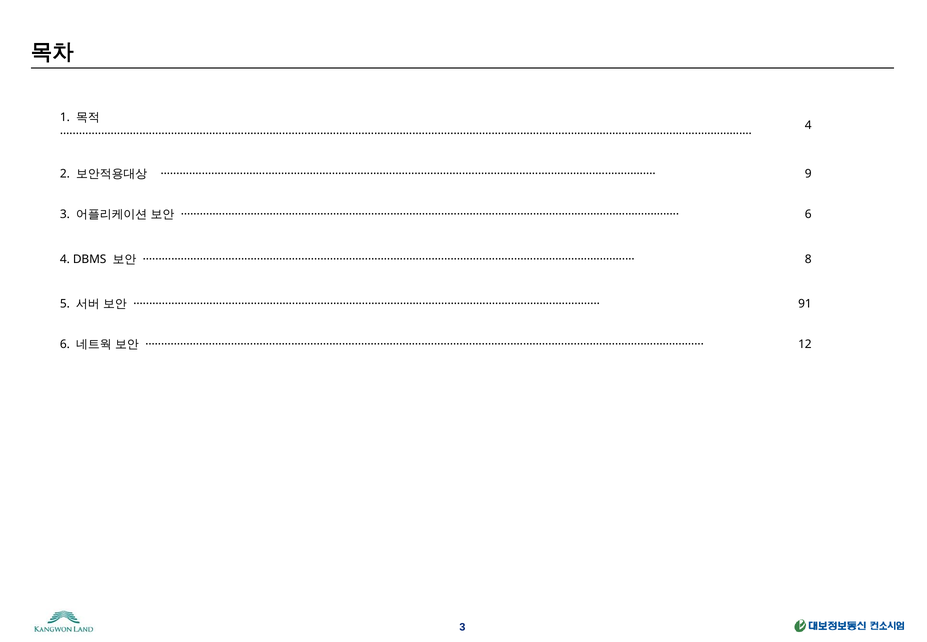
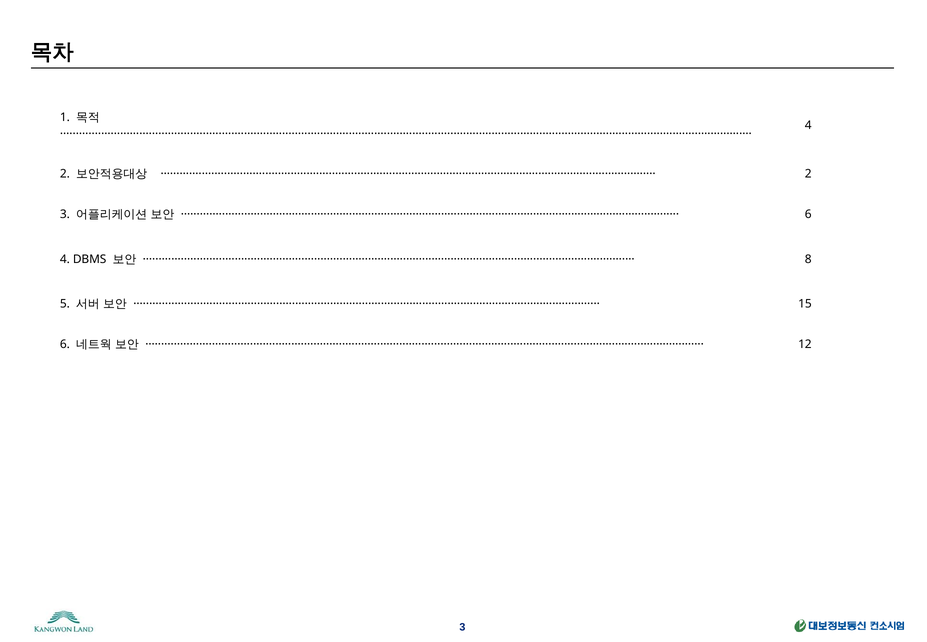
9: 9 -> 2 (808, 174)
91: 91 -> 15 (805, 304)
